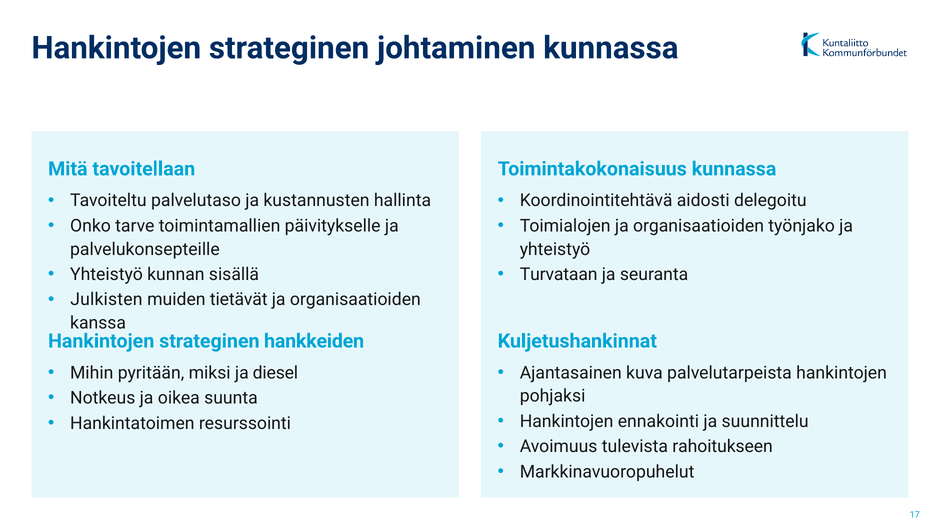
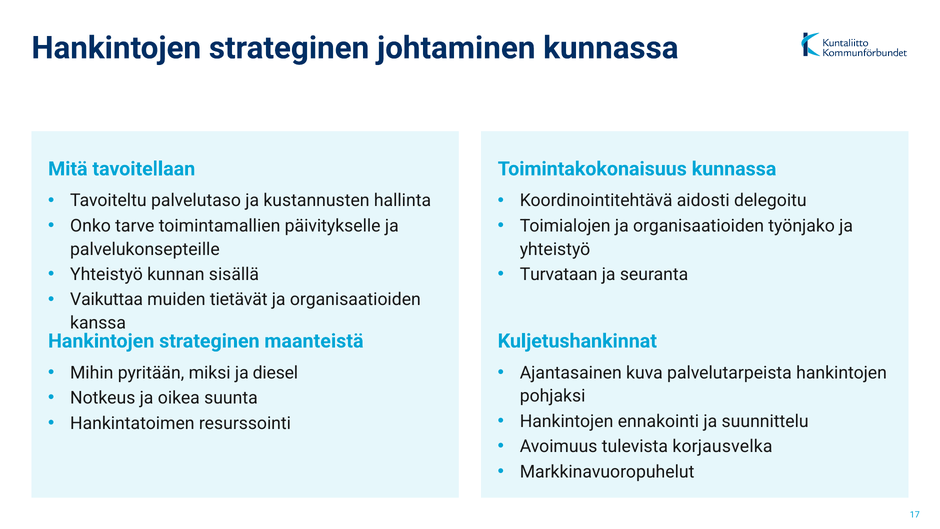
Julkisten: Julkisten -> Vaikuttaa (107, 300)
hankkeiden: hankkeiden -> maanteistä (314, 341)
rahoitukseen: rahoitukseen -> korjausvelka (722, 446)
